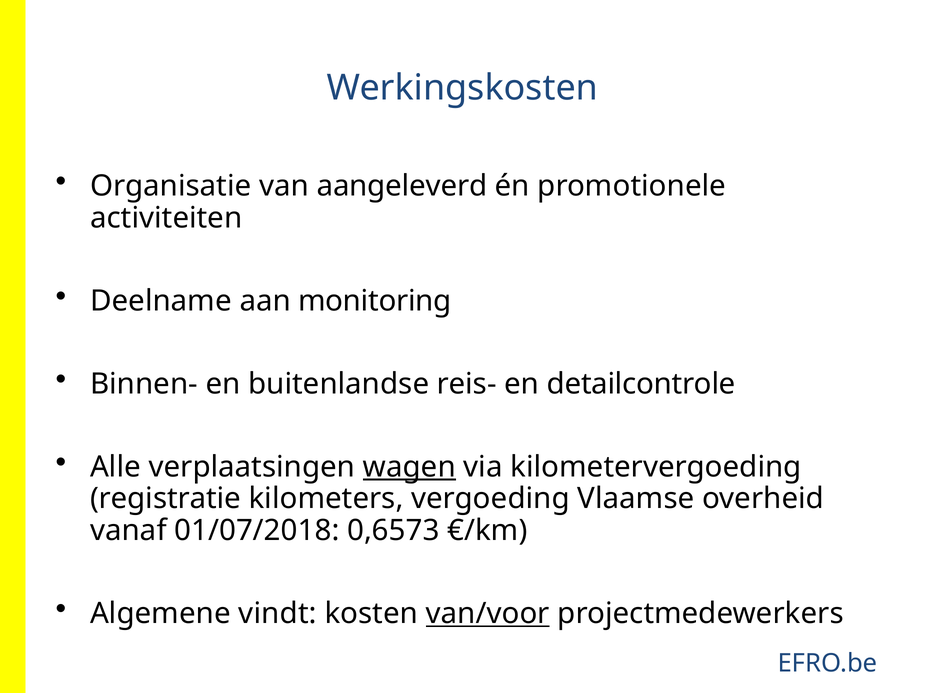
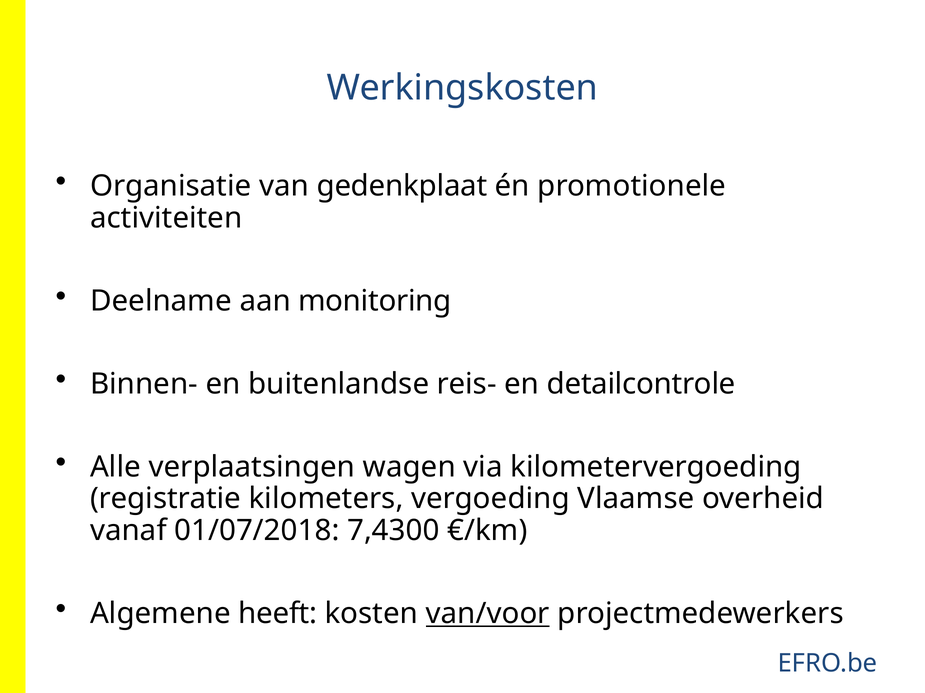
aangeleverd: aangeleverd -> gedenkplaat (402, 186)
wagen underline: present -> none (409, 467)
0,6573: 0,6573 -> 7,4300 (393, 531)
vindt: vindt -> heeft (278, 614)
